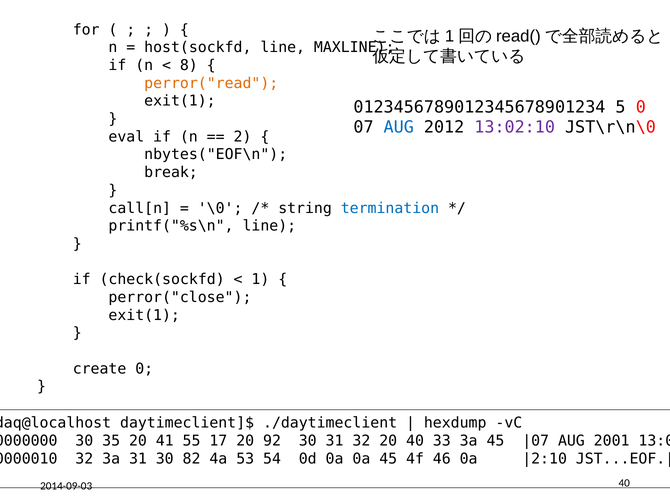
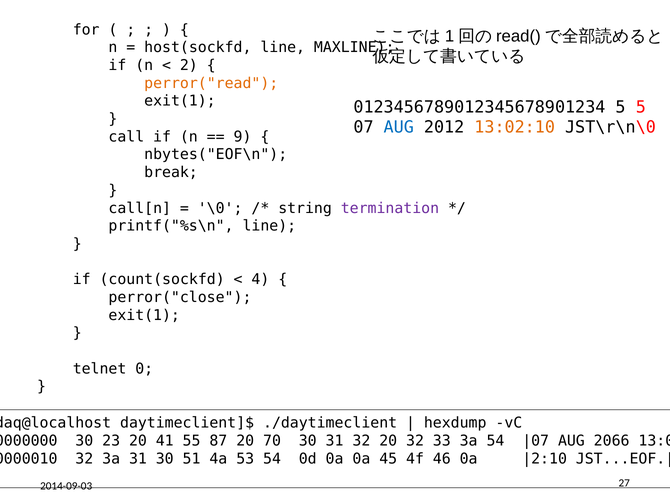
8: 8 -> 2 (189, 65)
5 0: 0 -> 5 (641, 107)
13:02:10 colour: purple -> orange (515, 128)
eval: eval -> call (126, 137)
2: 2 -> 9 (243, 137)
termination colour: blue -> purple (390, 208)
check(sockfd: check(sockfd -> count(sockfd (162, 280)
1: 1 -> 4 (260, 280)
create: create -> telnet (100, 369)
35: 35 -> 23 (111, 441)
17: 17 -> 87 (218, 441)
92: 92 -> 70 (272, 441)
20 40: 40 -> 32 (415, 441)
3a 45: 45 -> 54 (495, 441)
2001: 2001 -> 2066 (612, 441)
82: 82 -> 51 (192, 459)
2014-09-03 40: 40 -> 27 (624, 484)
